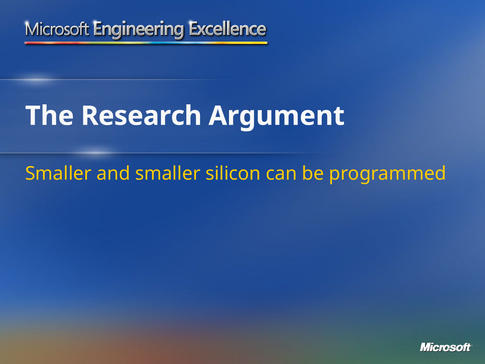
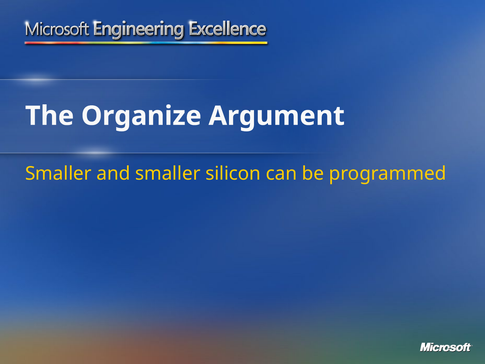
Research: Research -> Organize (141, 116)
